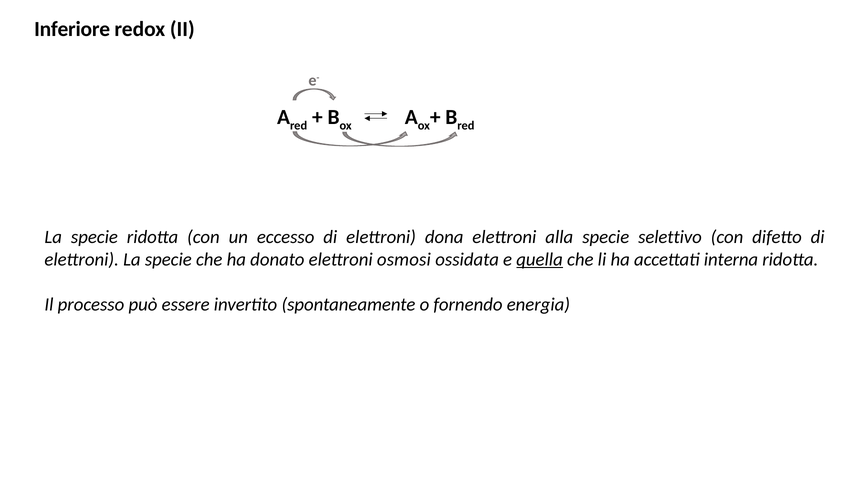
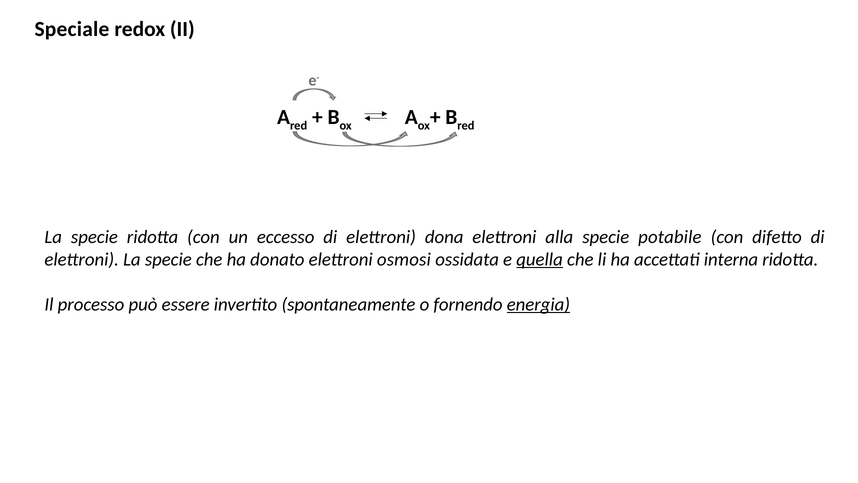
Inferiore: Inferiore -> Speciale (72, 29)
selettivo: selettivo -> potabile (670, 237)
energia underline: none -> present (538, 304)
